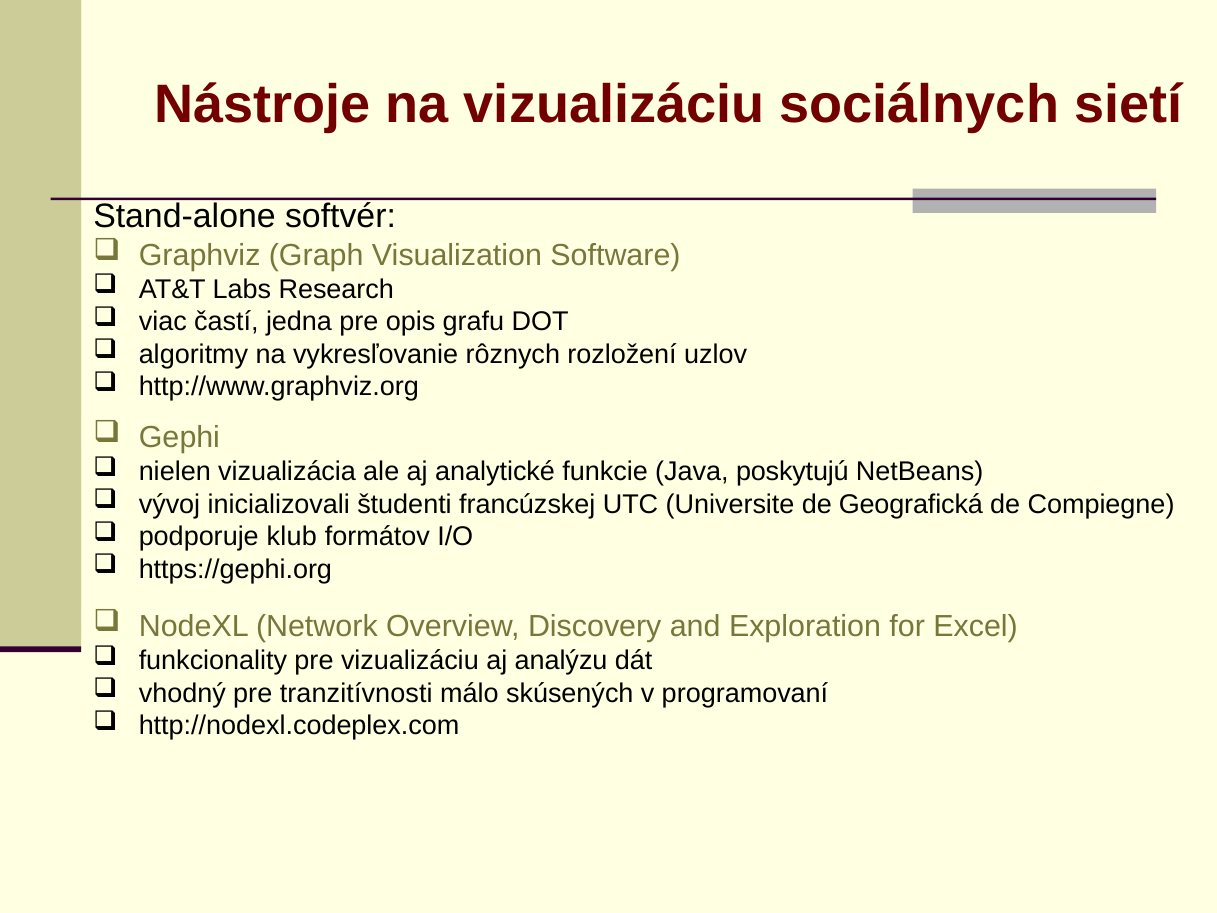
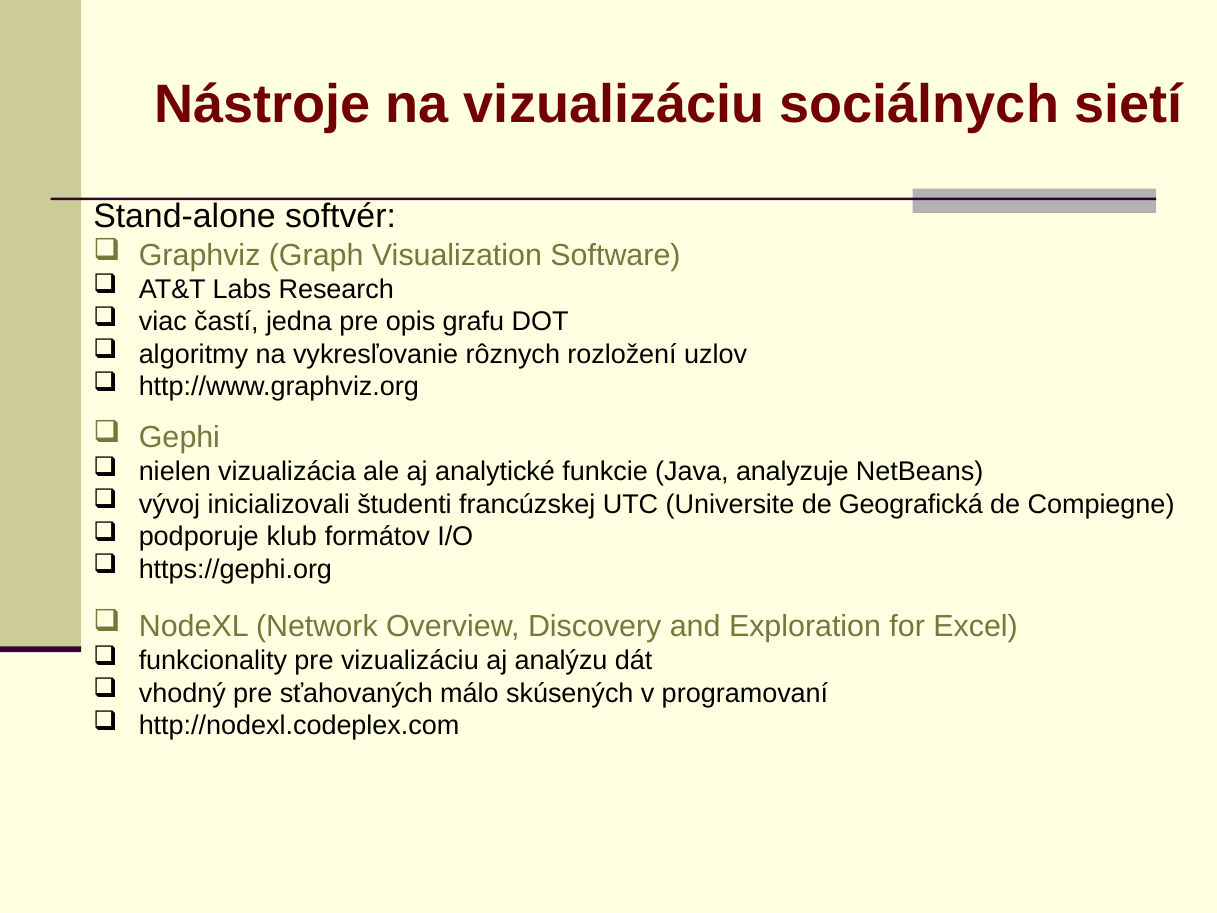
poskytujú: poskytujú -> analyzuje (792, 472)
tranzitívnosti: tranzitívnosti -> sťahovaných (356, 693)
